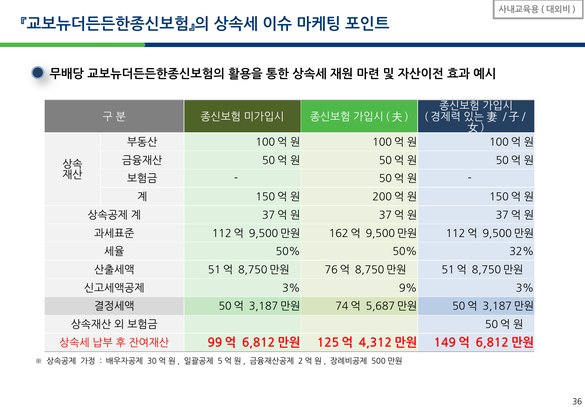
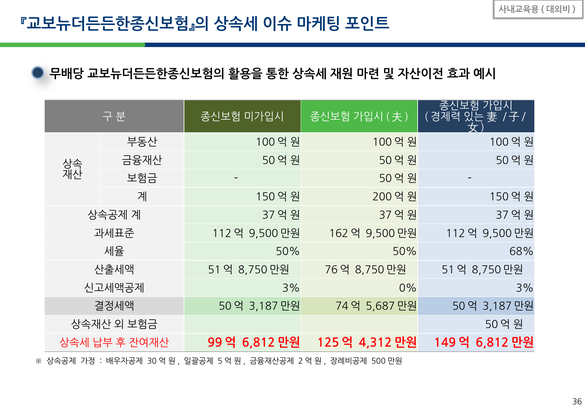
32%: 32% -> 68% (522, 252)
9%: 9% -> 0% (408, 288)
